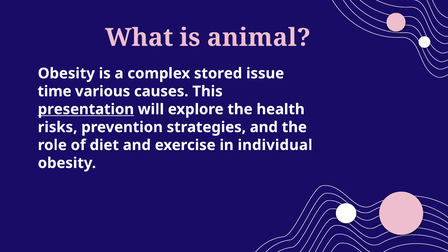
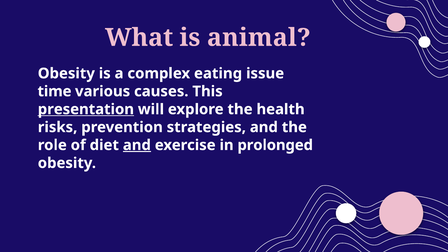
stored: stored -> eating (218, 73)
and underline: none -> present (137, 145)
individual: individual -> prolonged (275, 145)
